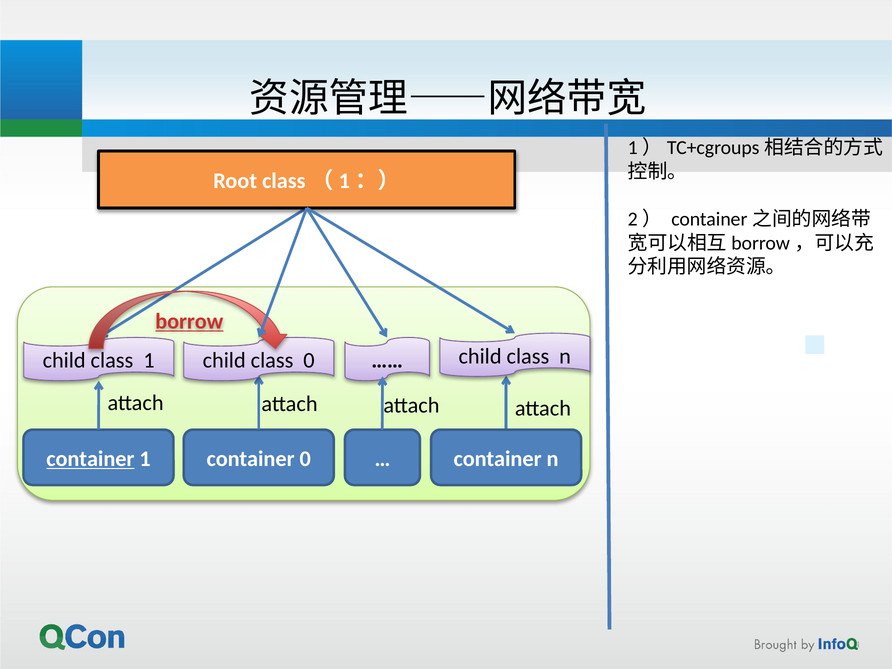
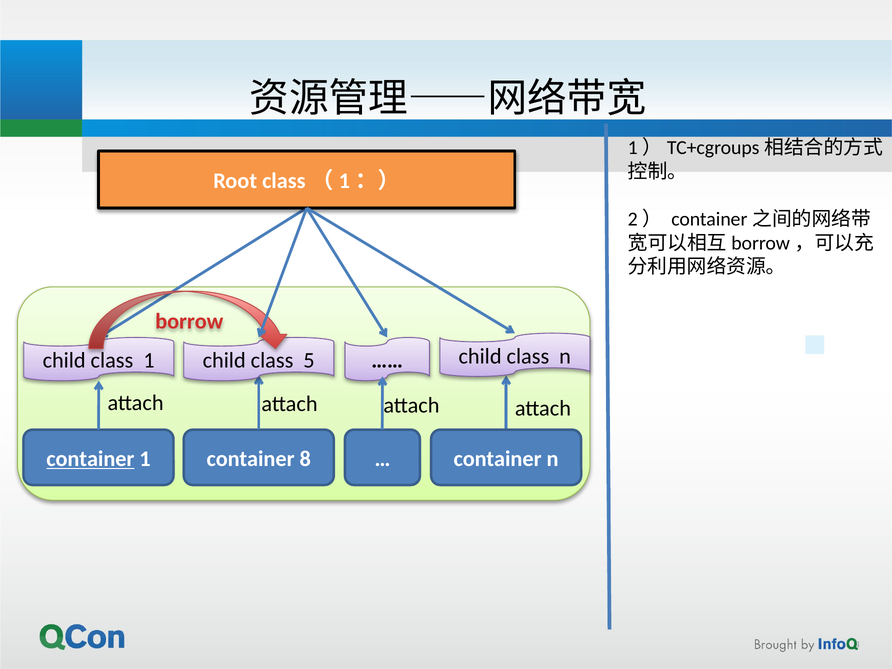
borrow underline: present -> none (189, 321)
0: 0 -> 5 (309, 361)
container 0: 0 -> 8 (305, 459)
